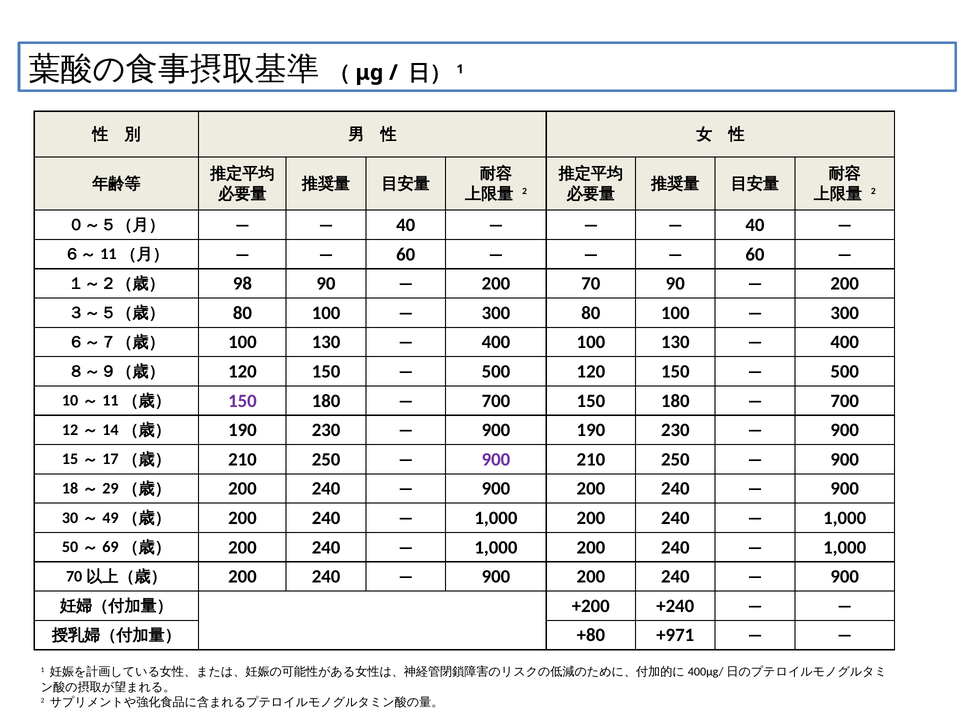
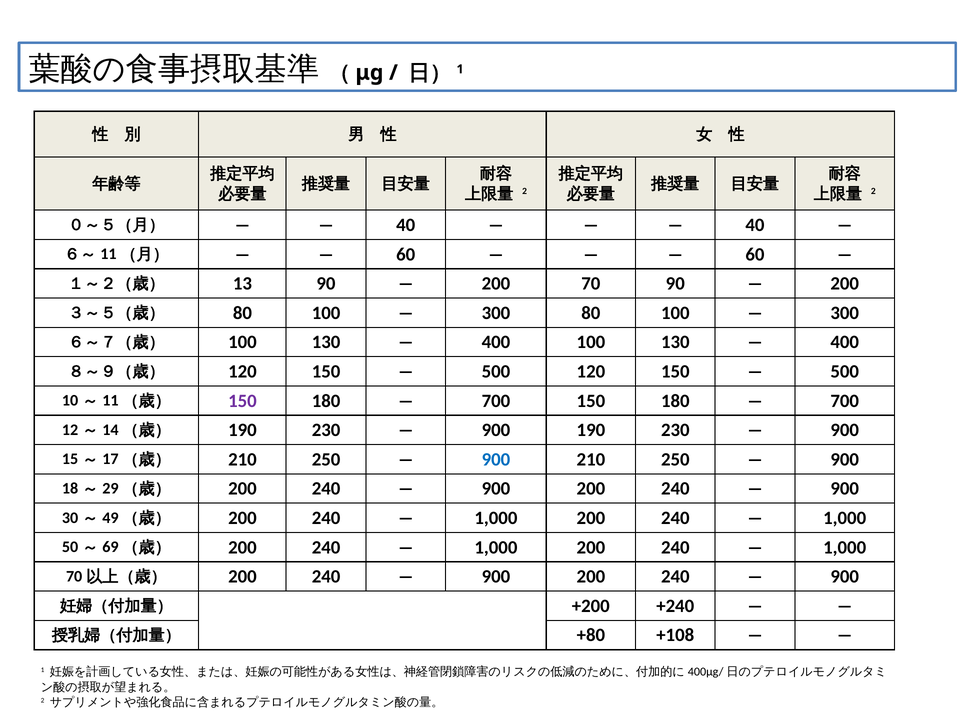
98: 98 -> 13 (242, 284)
900 colour: purple -> blue (496, 460)
+971: +971 -> +108 (675, 635)
